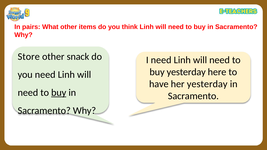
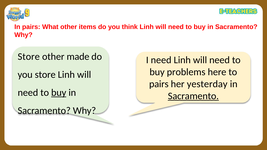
snack: snack -> made (78, 57)
buy yesterday: yesterday -> problems (186, 72)
you need: need -> store (45, 75)
have: have -> pairs (159, 84)
Sacramento underline: none -> present (193, 96)
